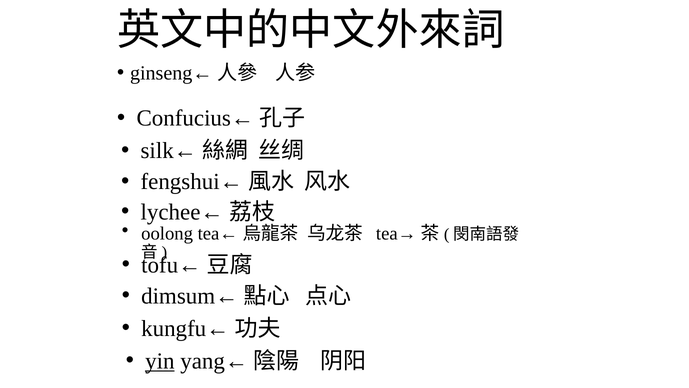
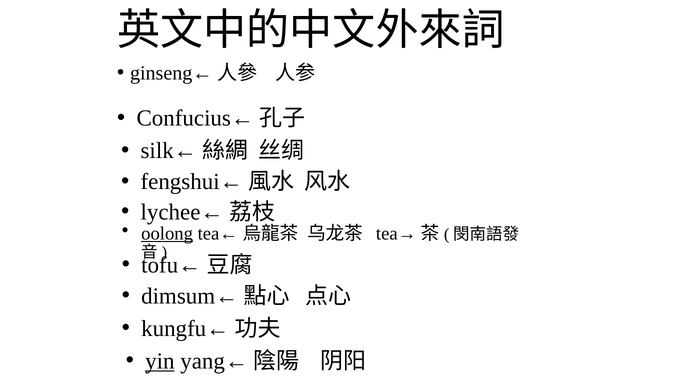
oolong underline: none -> present (167, 233)
